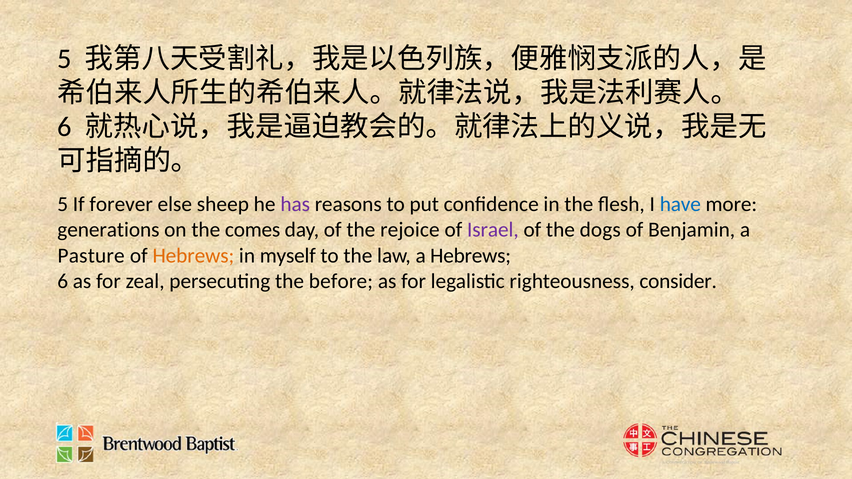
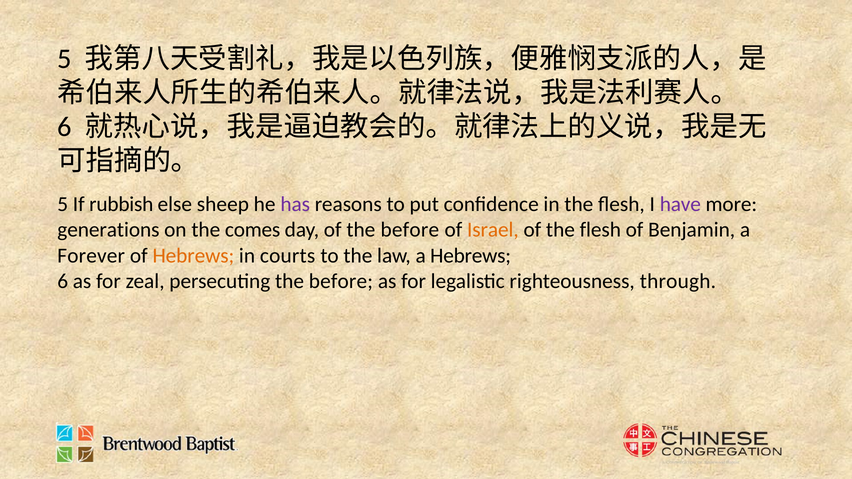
forever: forever -> rubbish (121, 205)
have colour: blue -> purple (680, 205)
of the rejoice: rejoice -> before (410, 230)
Israel colour: purple -> orange (493, 230)
of the dogs: dogs -> flesh (600, 230)
Pasture: Pasture -> Forever (91, 256)
myself: myself -> courts (288, 256)
consider: consider -> through (678, 281)
